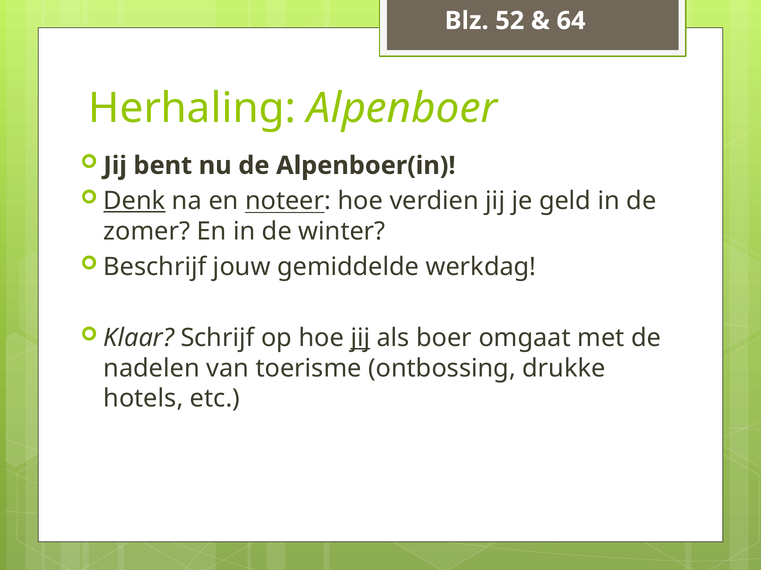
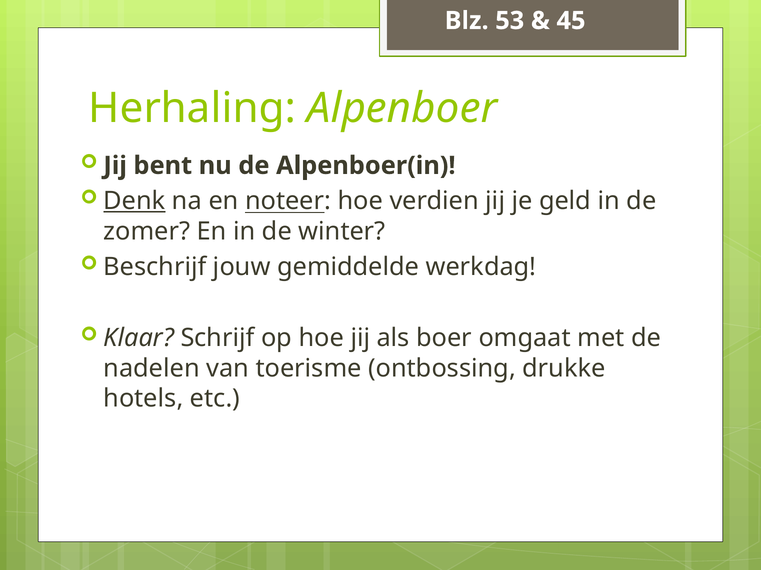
52: 52 -> 53 (510, 21)
64: 64 -> 45 (571, 21)
jij underline: present -> none (360, 338)
